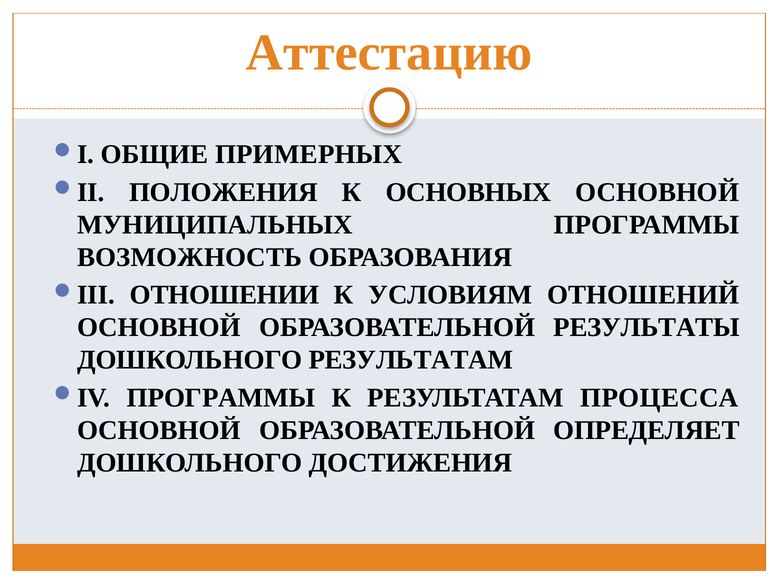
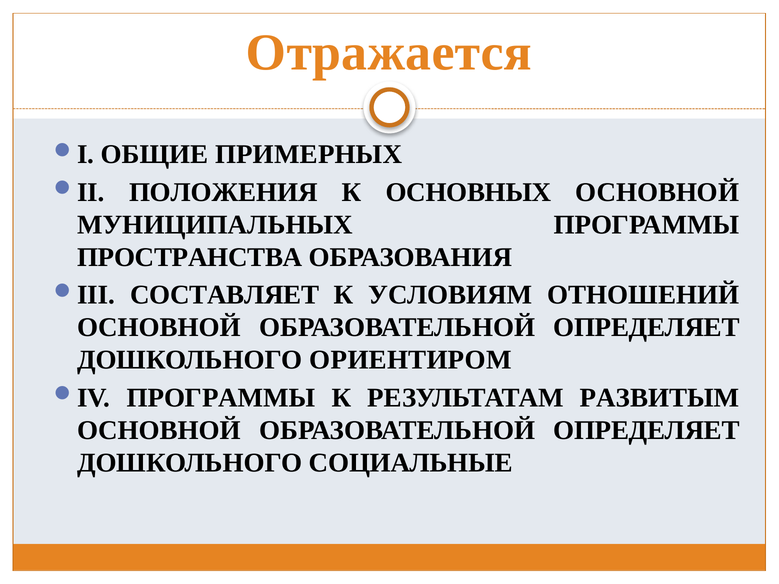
Аттестацию: Аттестацию -> Отражается (389, 53)
ВОЗМОЖНОСТЬ: ВОЗМОЖНОСТЬ -> ПРОСТРАНСТВА (190, 257)
ОТНОШЕНИИ: ОТНОШЕНИИ -> СОСТАВЛЯЕТ (225, 295)
РЕЗУЛЬТАТЫ: РЕЗУЛЬТАТЫ -> ОПРЕДЕЛЯЕТ (646, 328)
ДОШКОЛЬНОГО РЕЗУЛЬТАТАМ: РЕЗУЛЬТАТАМ -> ОРИЕНТИРОМ (411, 360)
ПРОЦЕССА: ПРОЦЕССА -> РАЗВИТЫМ (660, 398)
ДОСТИЖЕНИЯ: ДОСТИЖЕНИЯ -> СОЦИАЛЬНЫЕ (411, 463)
